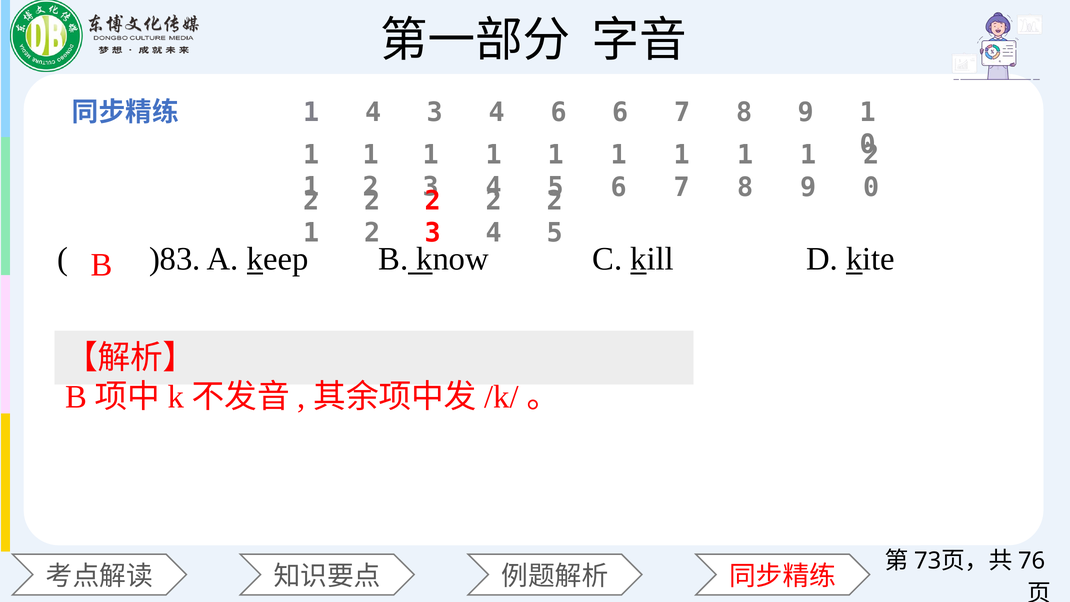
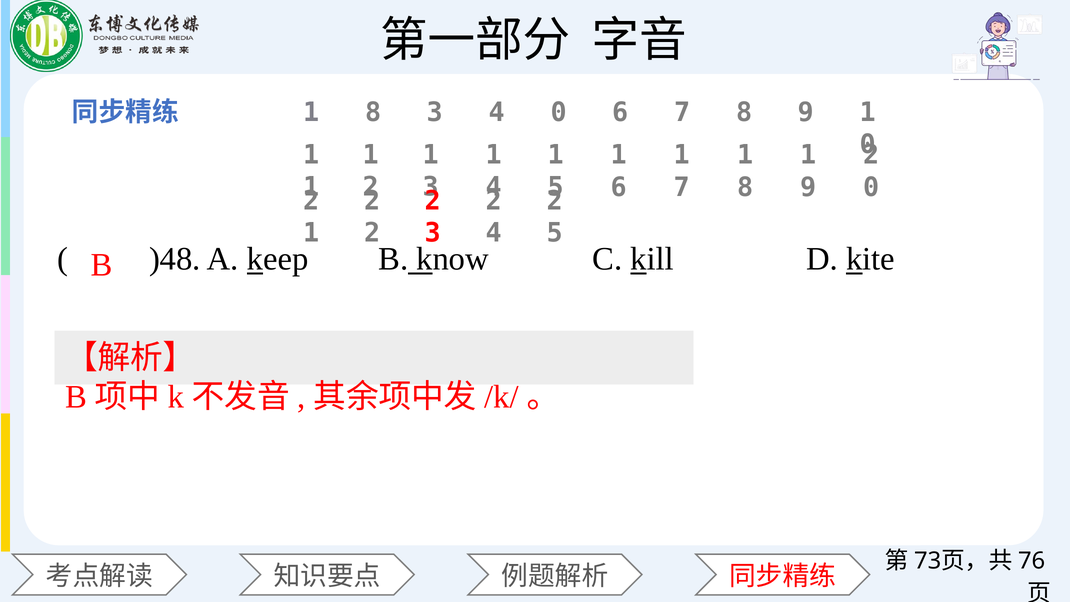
4: 4 -> 8 (373, 112)
4 6: 6 -> 0 (559, 112)
)83: )83 -> )48 (175, 259)
